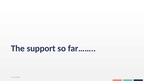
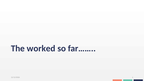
support: support -> worked (41, 48)
